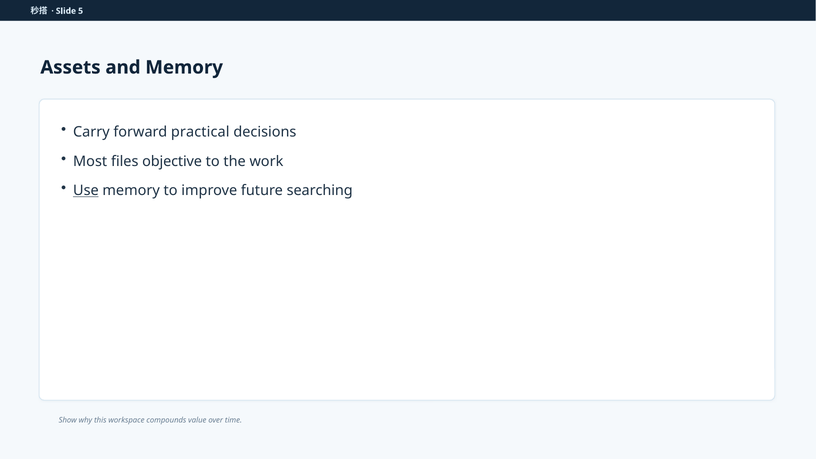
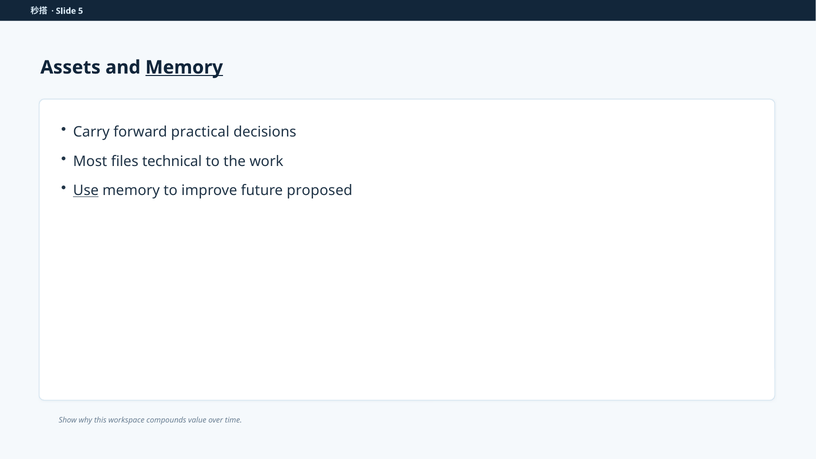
Memory underline: none -> present (184, 67)
objective: objective -> technical (172, 161)
searching: searching -> proposed (320, 191)
